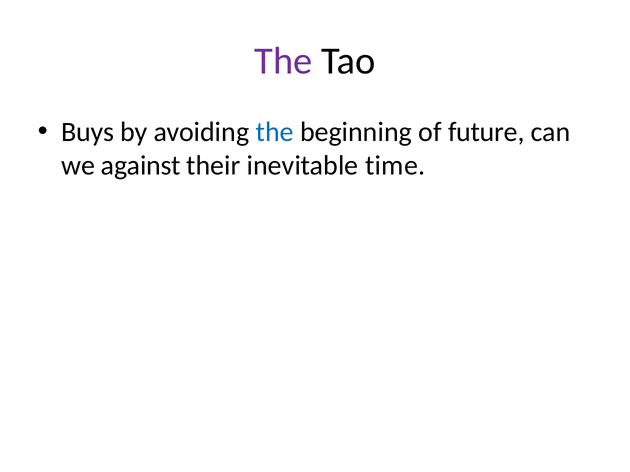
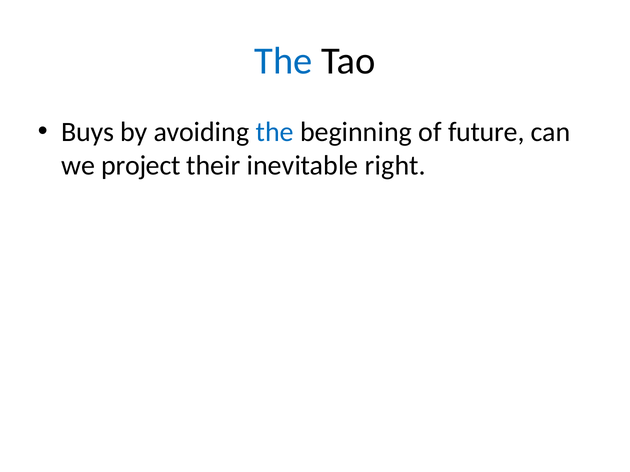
The colour: purple -> blue (283, 61)
against: against -> project (141, 166)
time: time -> right (395, 166)
